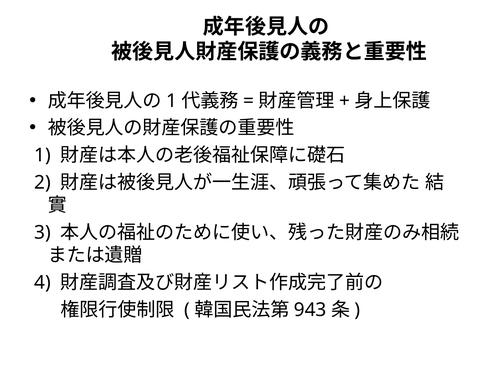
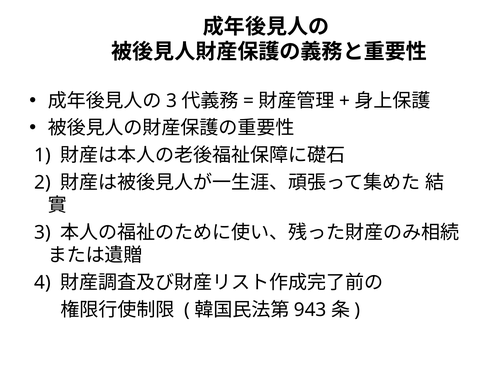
1: 1 -> 3 (172, 101)
